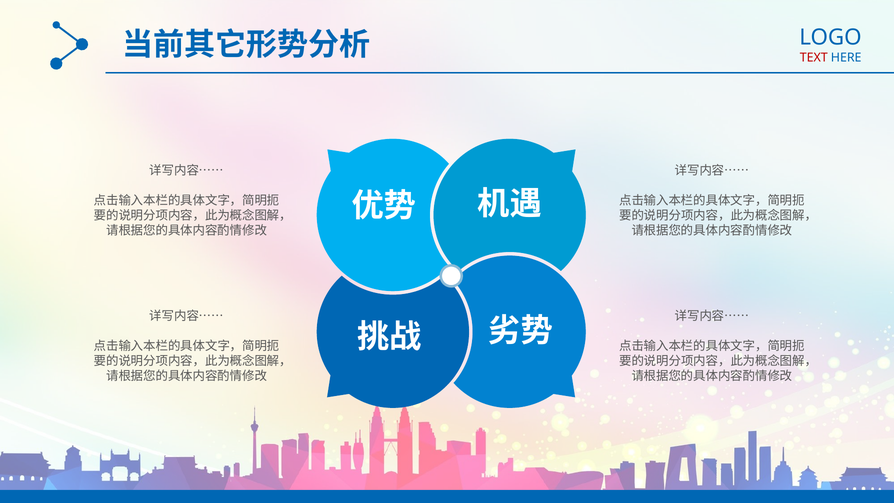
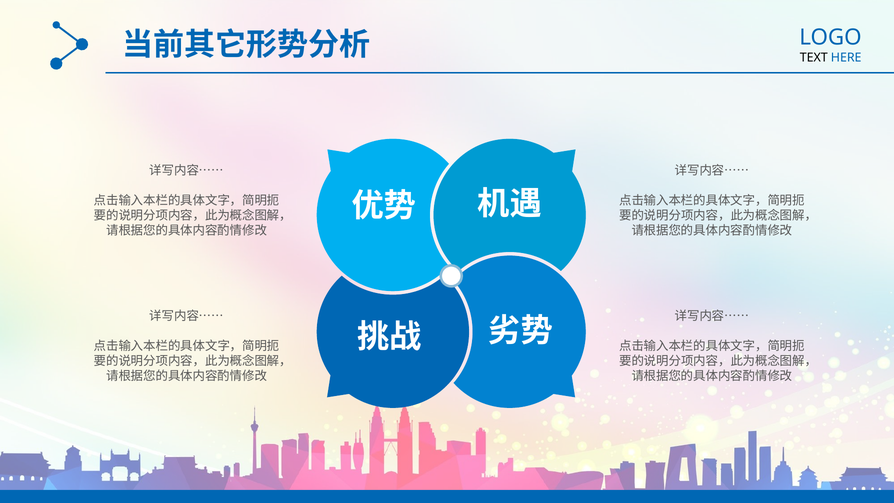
TEXT colour: red -> black (814, 58)
